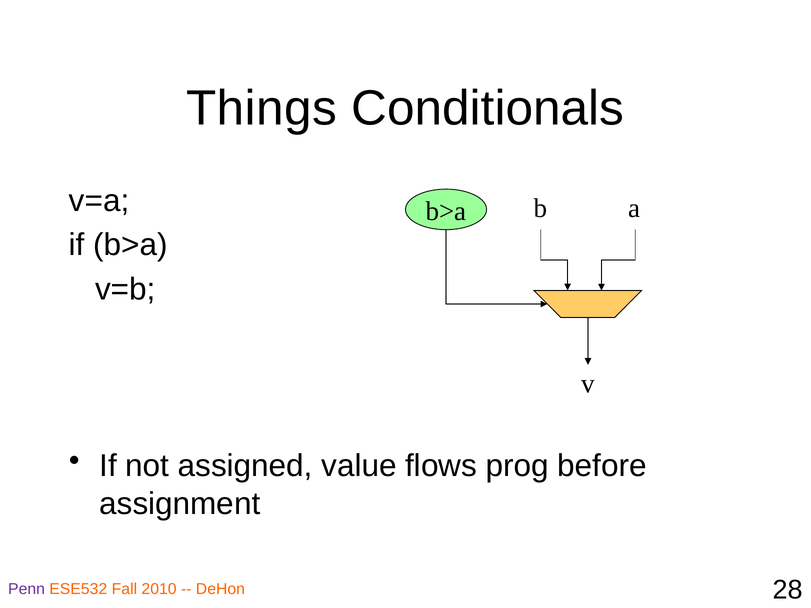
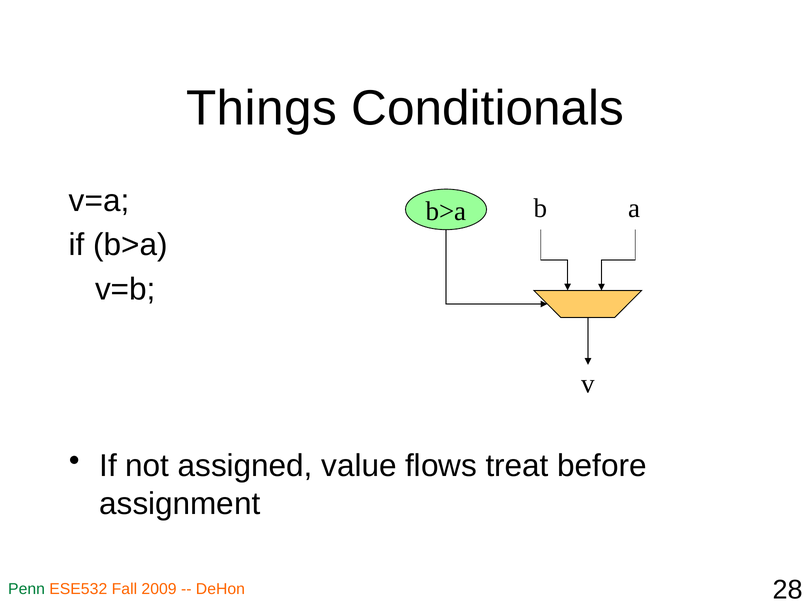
prog: prog -> treat (517, 466)
Penn colour: purple -> green (27, 589)
2010: 2010 -> 2009 (159, 589)
